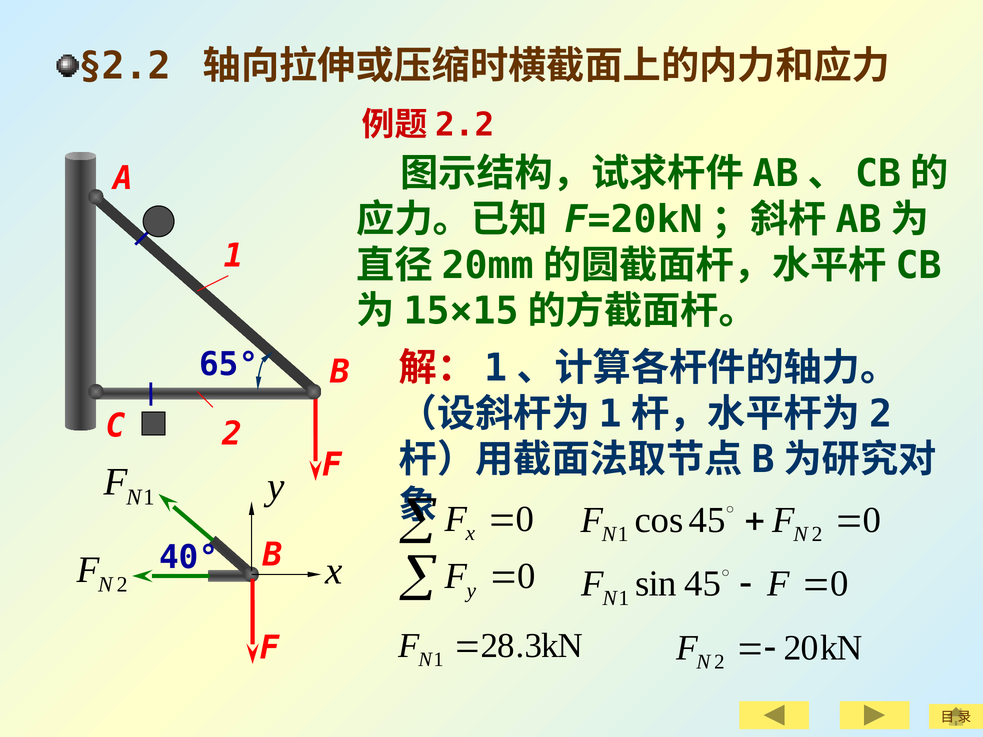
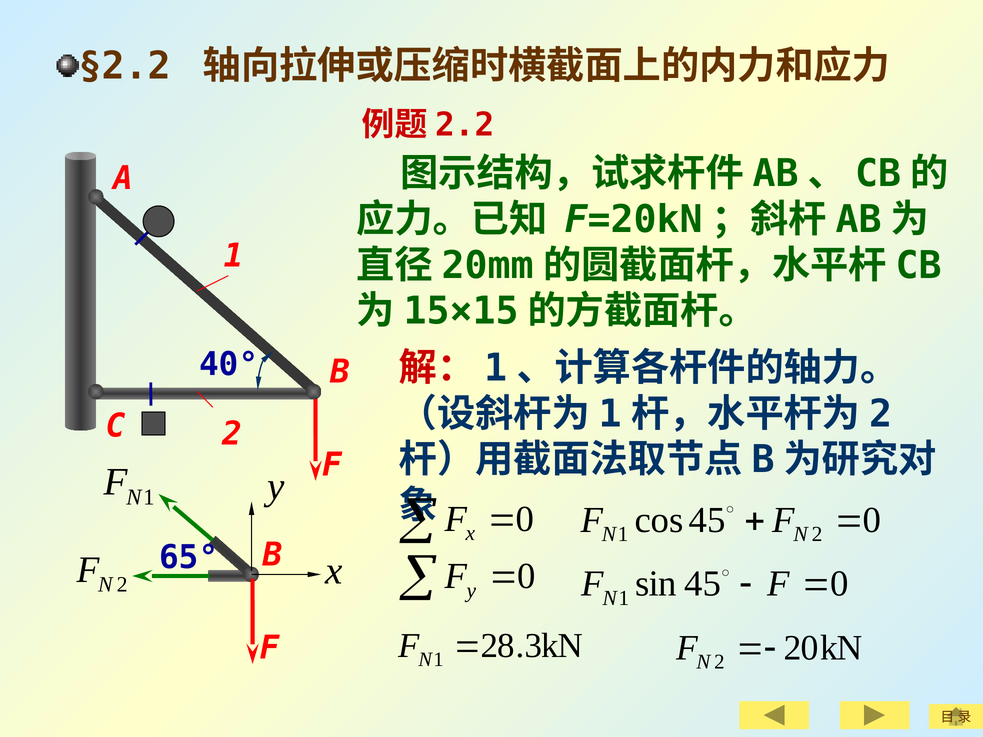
65°: 65° -> 40° (229, 365)
40°: 40° -> 65° (189, 558)
